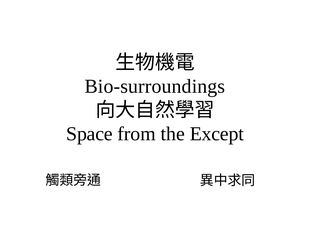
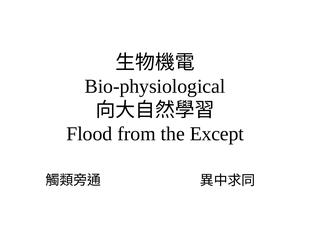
Bio-surroundings: Bio-surroundings -> Bio-physiological (155, 86)
Space: Space -> Flood (89, 134)
